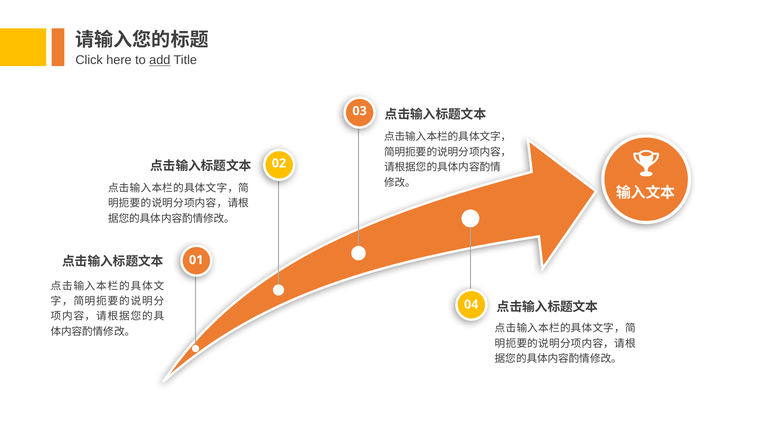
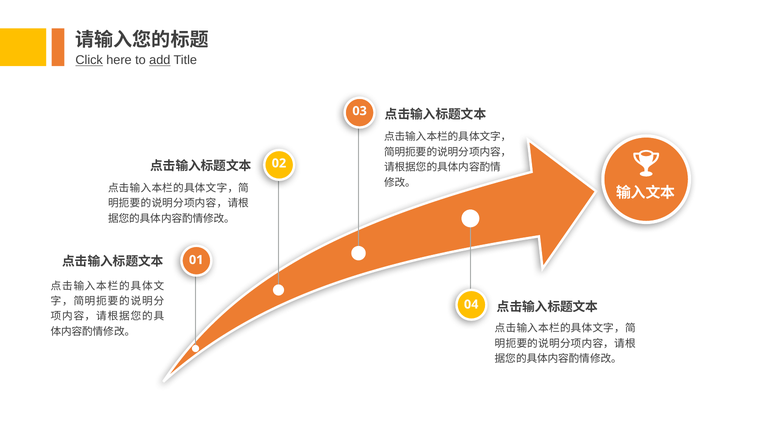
Click underline: none -> present (89, 60)
